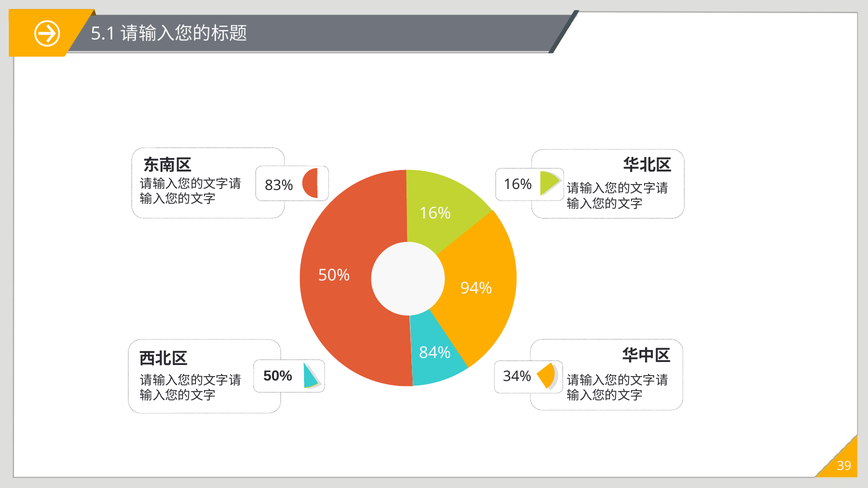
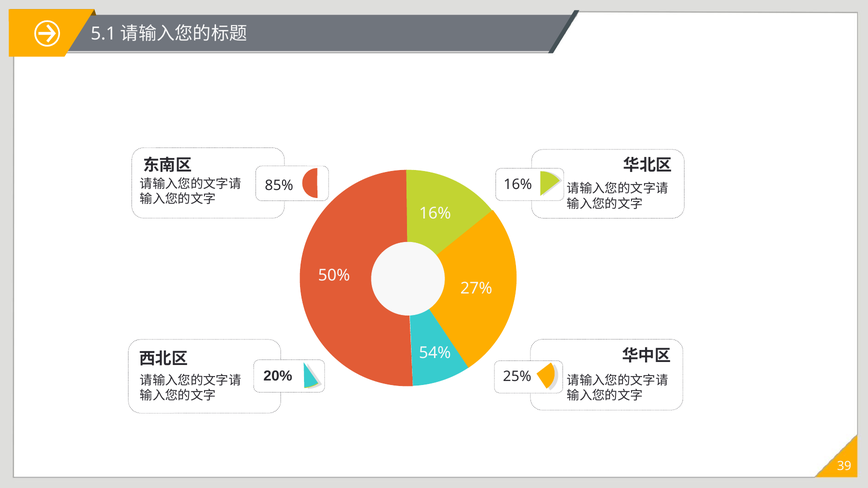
83%: 83% -> 85% (279, 185)
94%: 94% -> 27% (476, 288)
84%: 84% -> 54% (435, 353)
50%: 50% -> 20% (278, 376)
34%: 34% -> 25% (517, 376)
